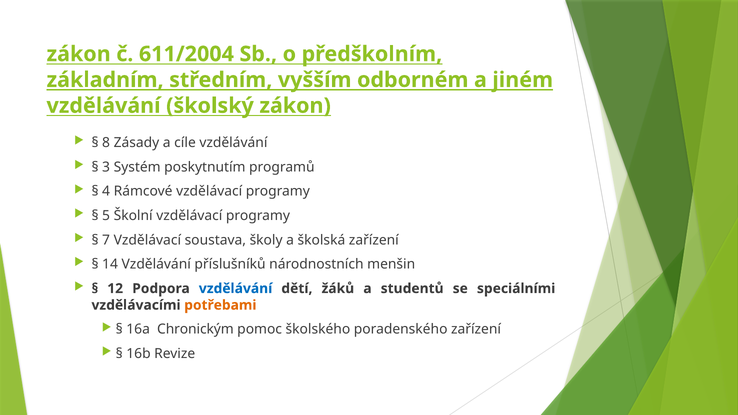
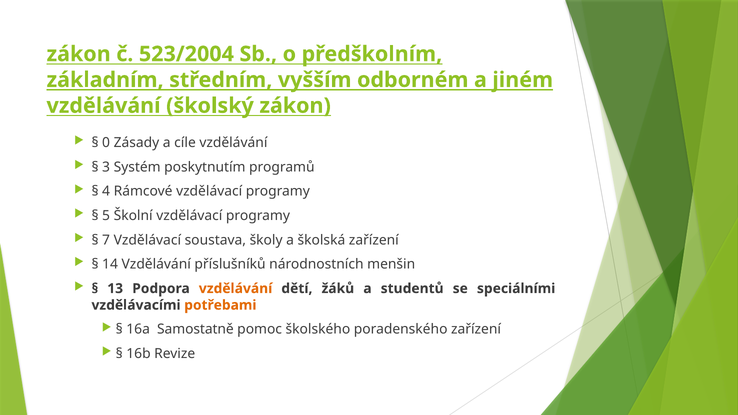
611/2004: 611/2004 -> 523/2004 (186, 54)
8: 8 -> 0 (106, 143)
12: 12 -> 13 (115, 289)
vzdělávání colour: blue -> orange (236, 289)
Chronickým: Chronickým -> Samostatně (195, 330)
